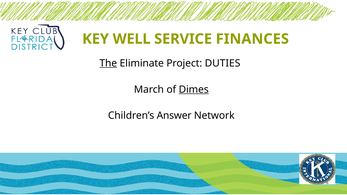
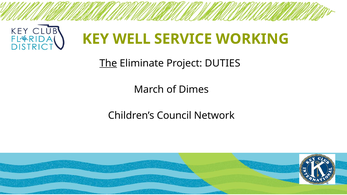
FINANCES: FINANCES -> WORKING (252, 39)
Dimes underline: present -> none (194, 89)
Answer: Answer -> Council (174, 116)
